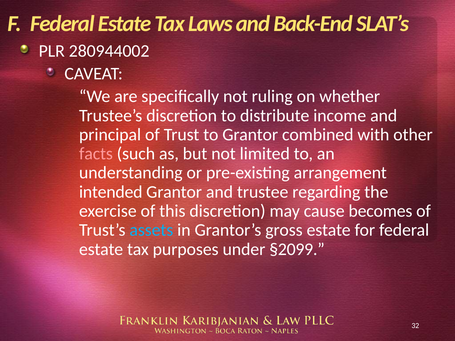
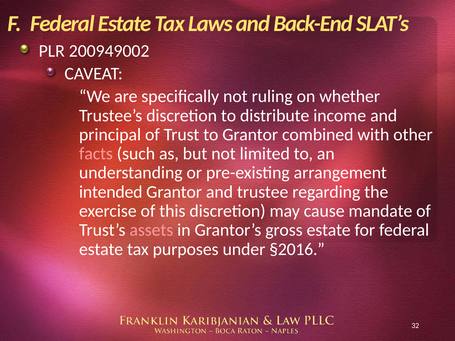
280944002: 280944002 -> 200949002 (109, 51)
becomes: becomes -> mandate (380, 211)
assets colour: light blue -> pink (151, 230)
§2099: §2099 -> §2016 (297, 249)
